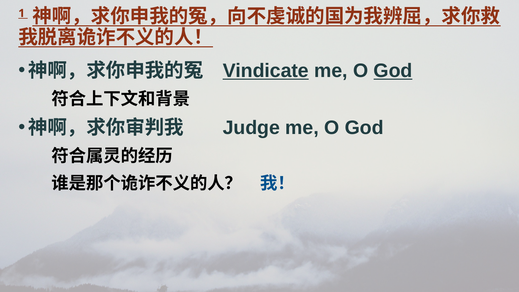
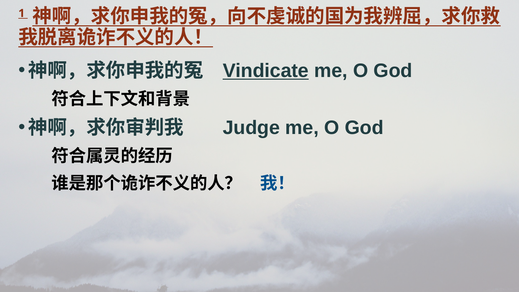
God underline: present -> none (393, 71)
